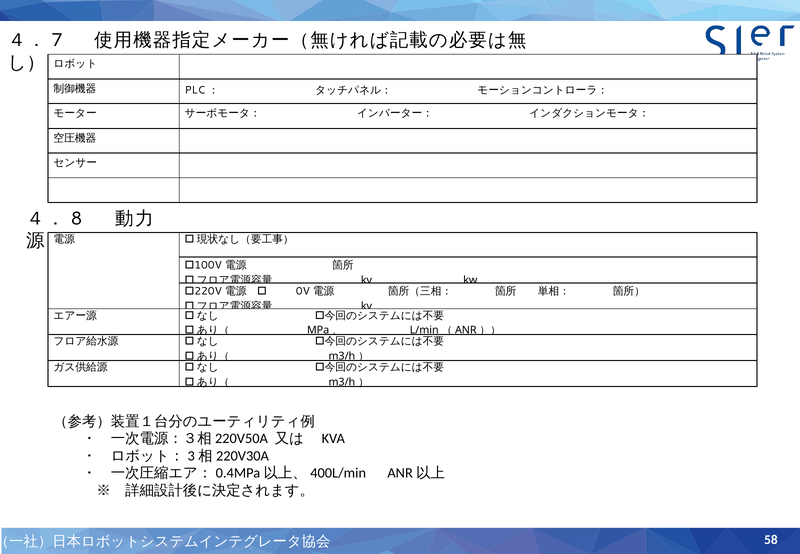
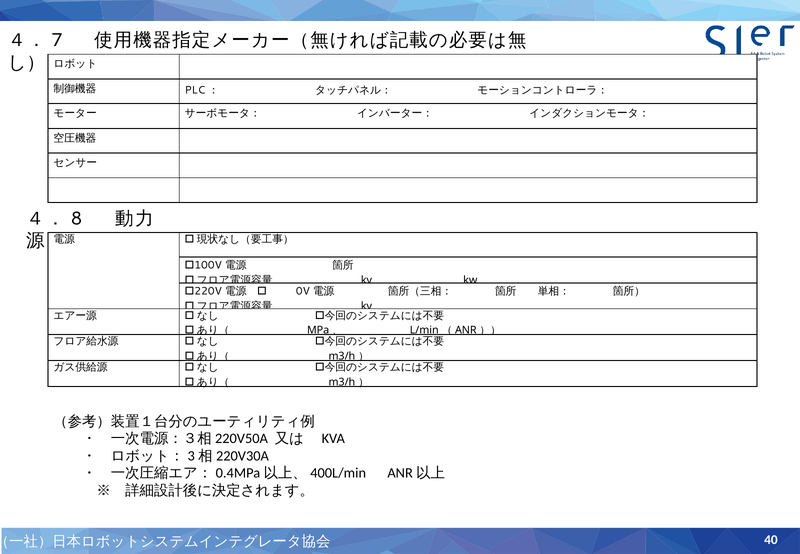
58: 58 -> 40 (771, 540)
